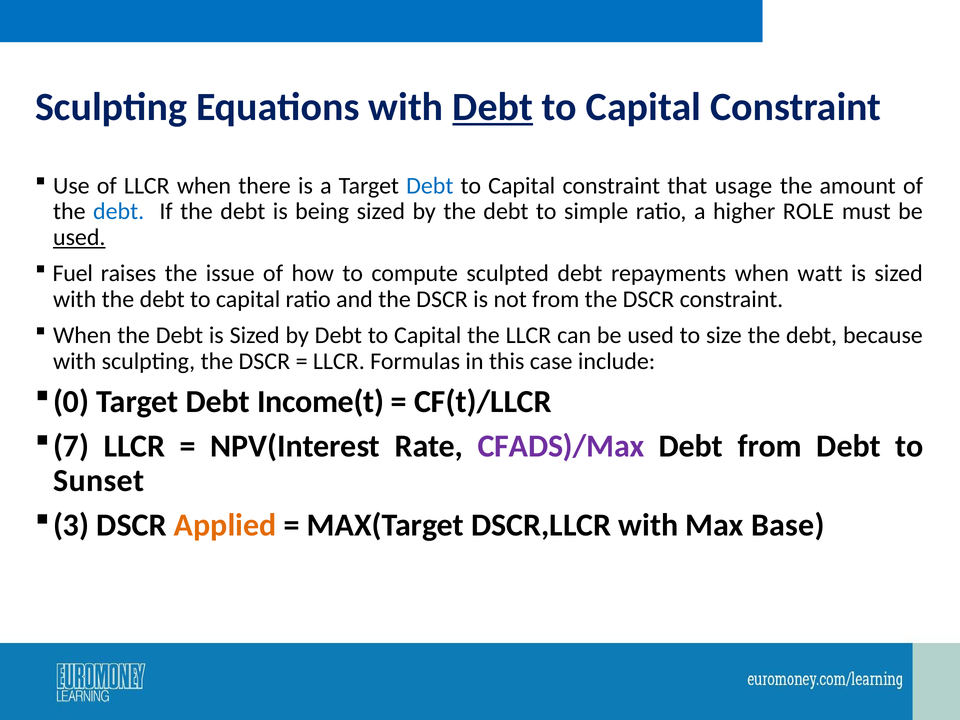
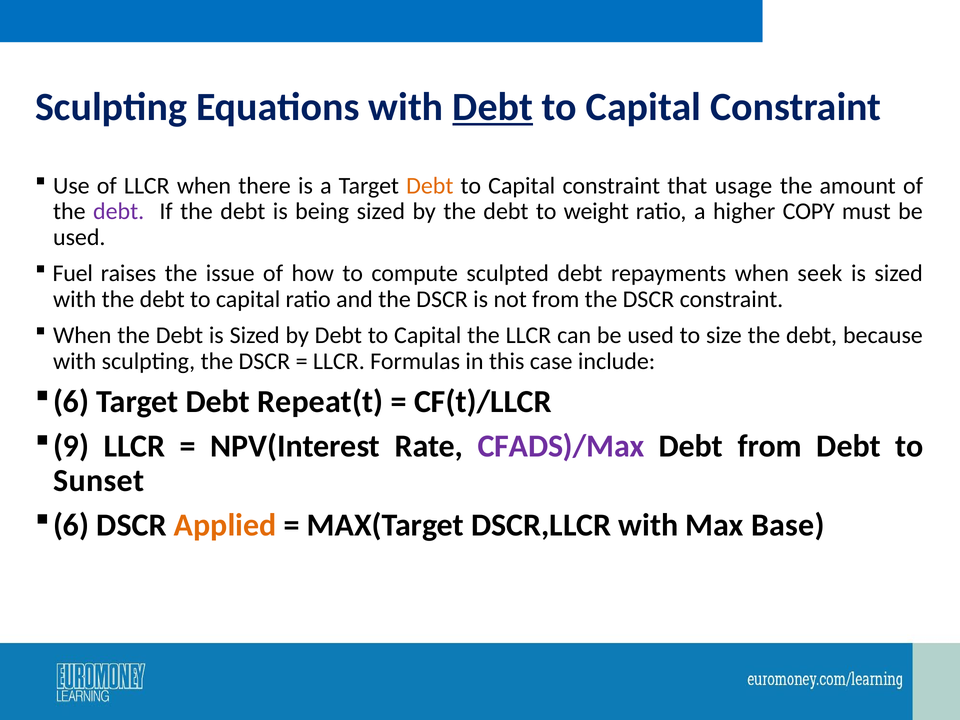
Debt colour: blue -> orange (430, 186)
debt colour: blue -> purple (119, 212)
simple: simple -> weight (596, 212)
ROLE: ROLE -> COPY (809, 212)
used underline: present -> none (79, 237)
watt: watt -> seek (820, 273)
0: 0 -> 6 (71, 401)
Income(t: Income(t -> Repeat(t (320, 401)
7: 7 -> 9 (71, 446)
3: 3 -> 6 (71, 525)
